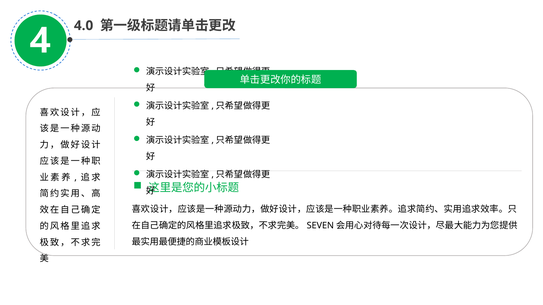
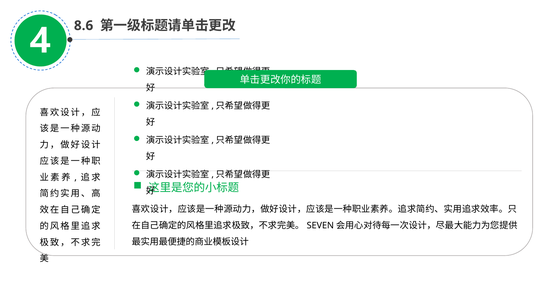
4.0: 4.0 -> 8.6 (84, 26)
